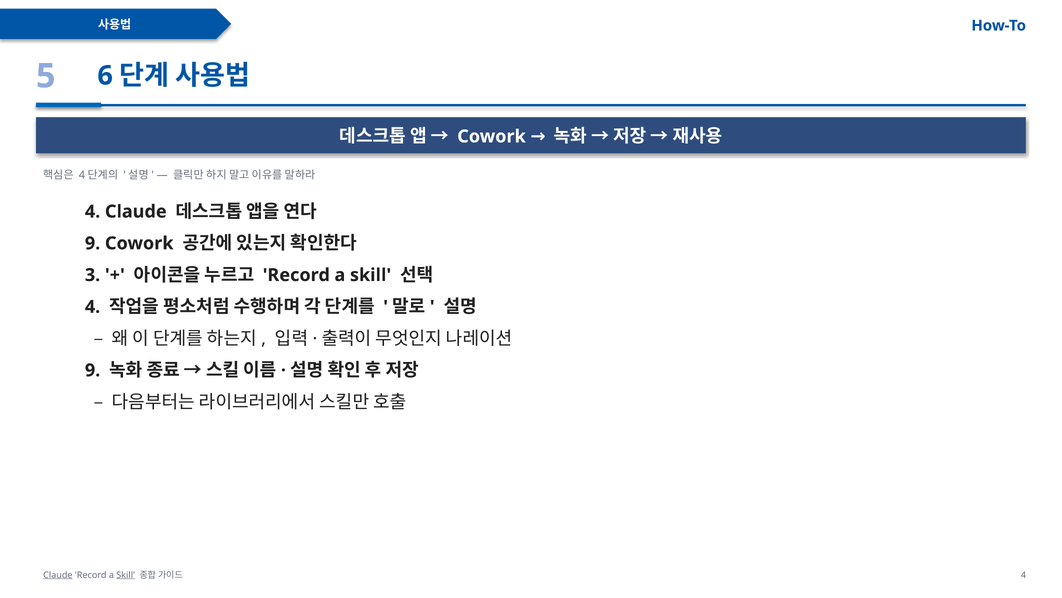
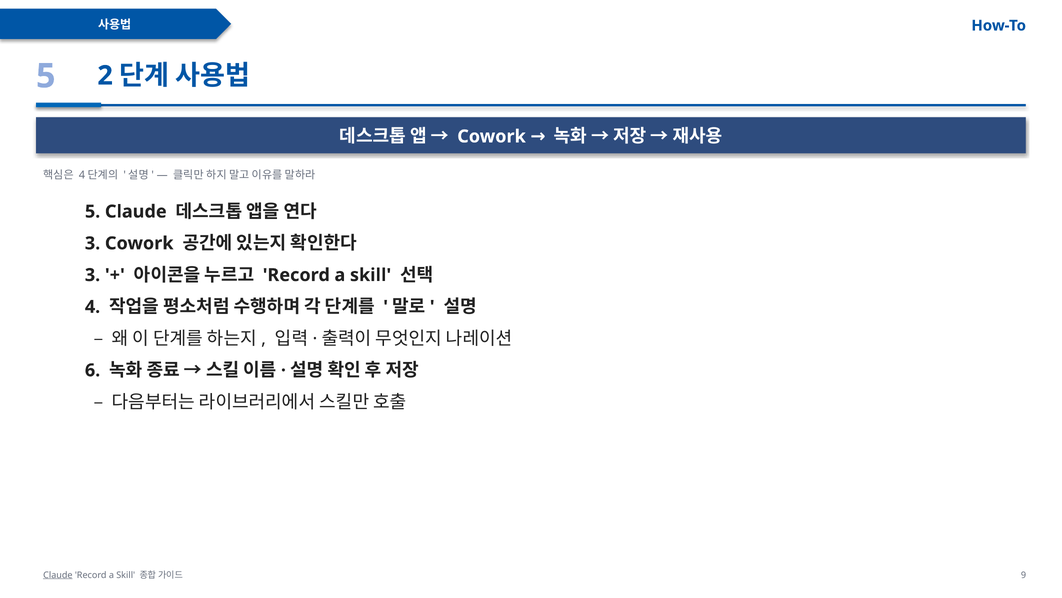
6: 6 -> 2 (105, 76)
4: 4 -> 5 (93, 211)
9: 9 -> 3 (93, 243)
9: 9 -> 6 (93, 370)
Skill underline: present -> none (126, 574)
4: 4 -> 9 (1024, 574)
